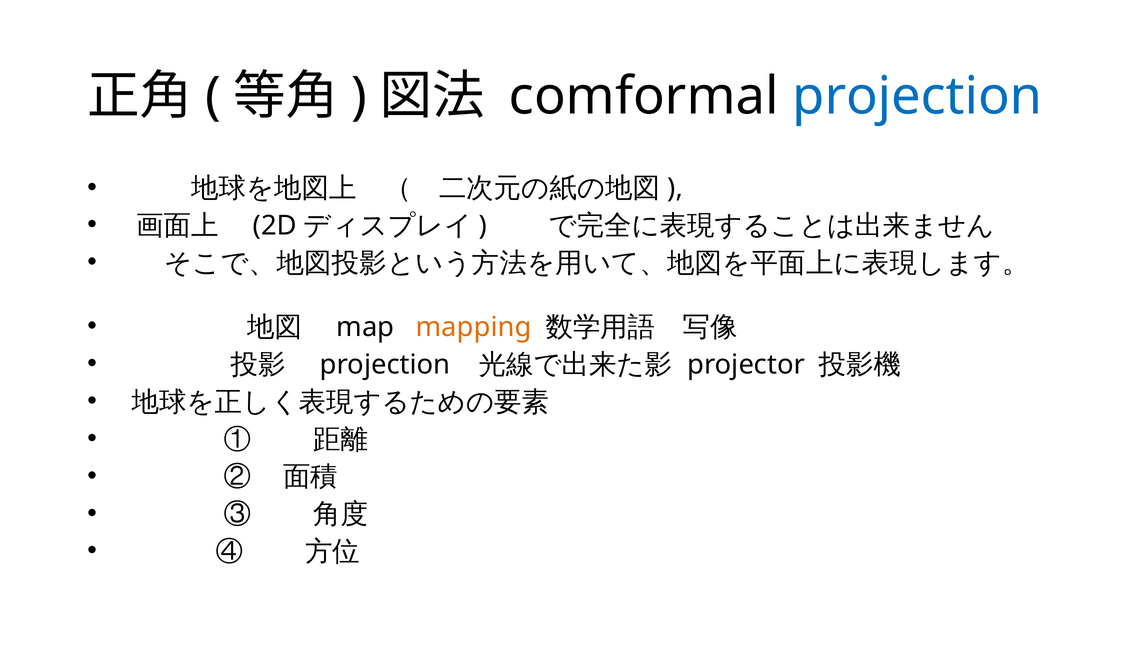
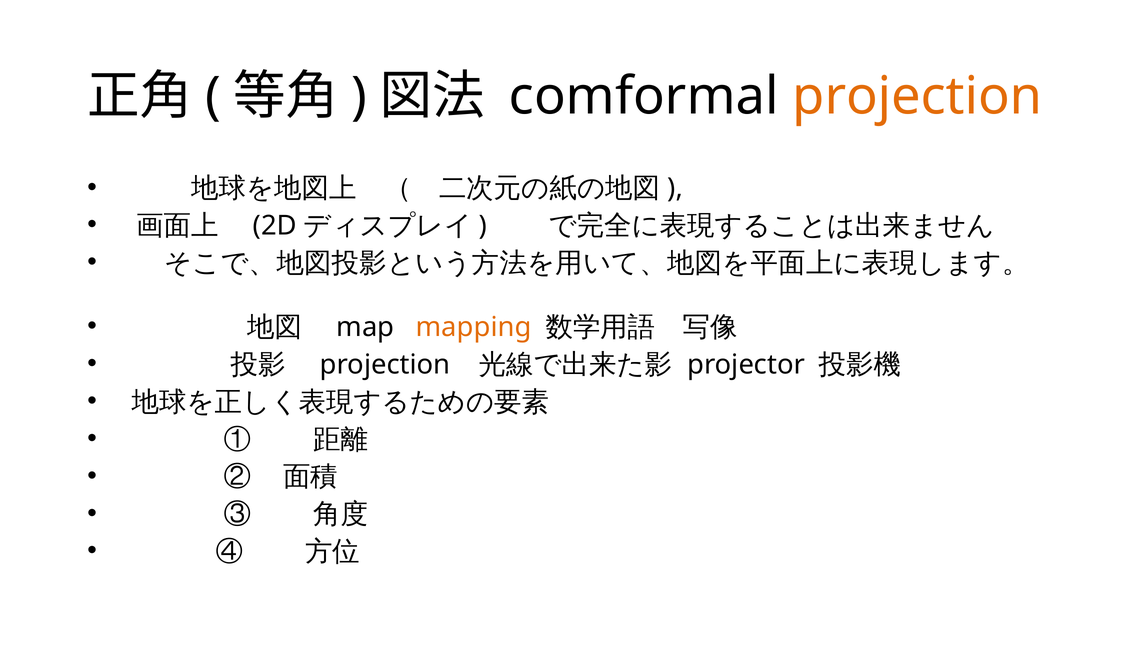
projection colour: blue -> orange (917, 96)
